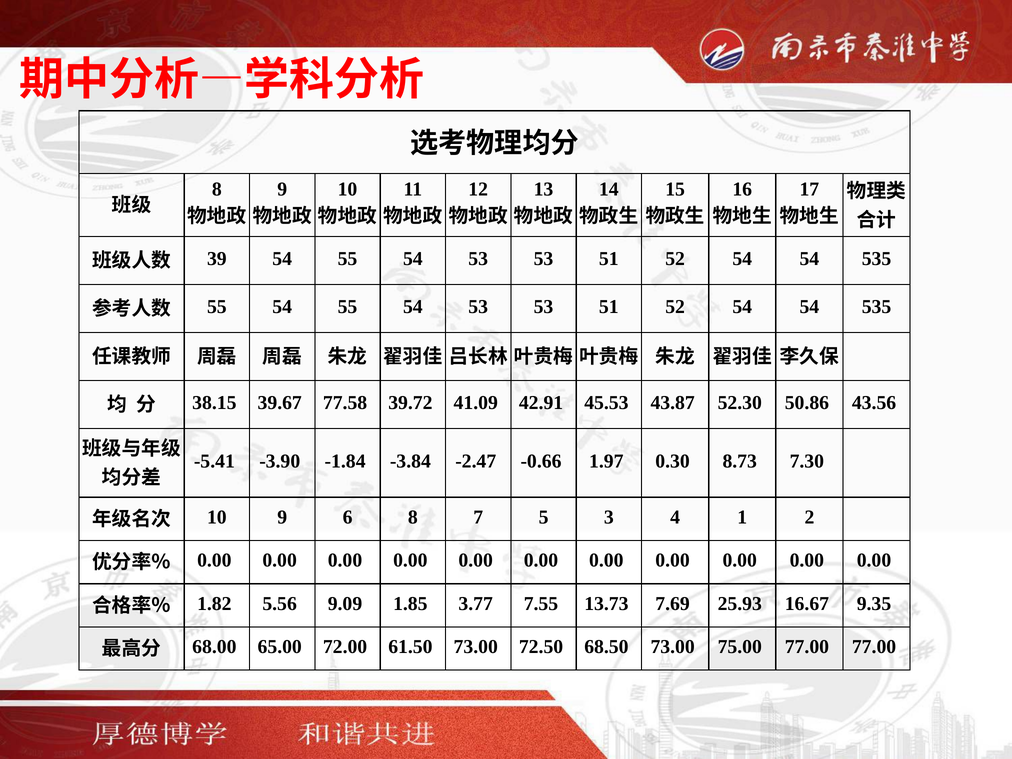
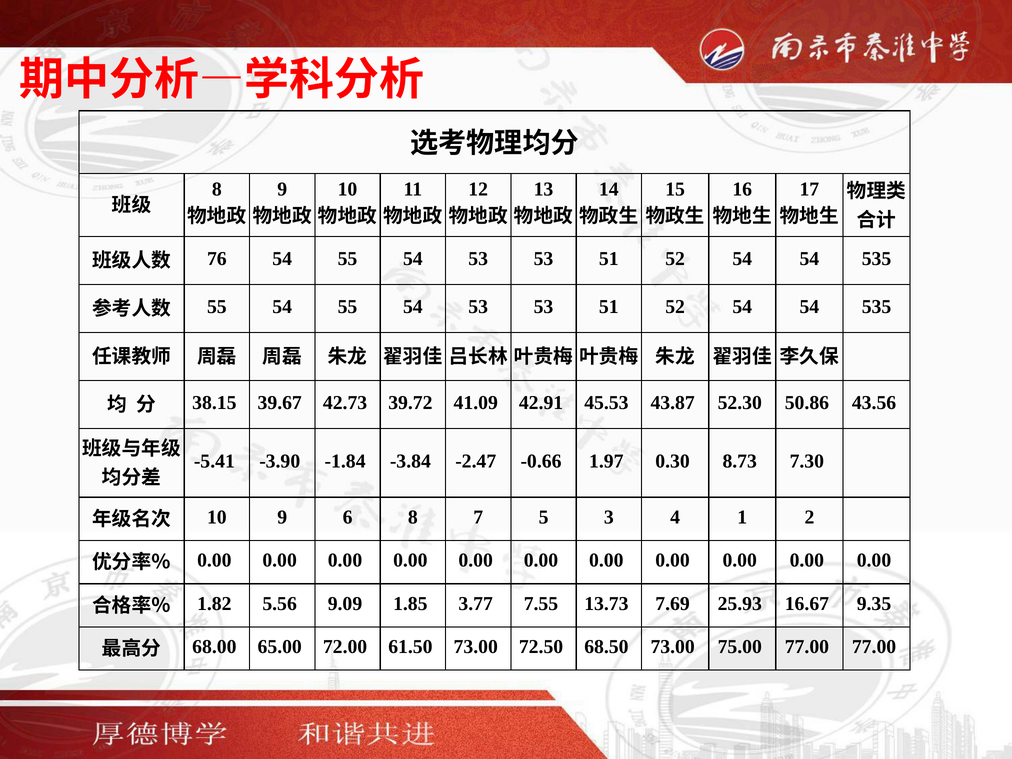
39: 39 -> 76 (217, 259)
77.58: 77.58 -> 42.73 (345, 403)
